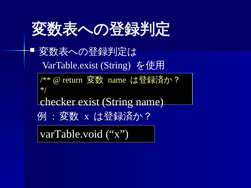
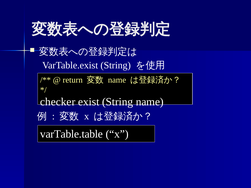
varTable.void: varTable.void -> varTable.table (72, 134)
